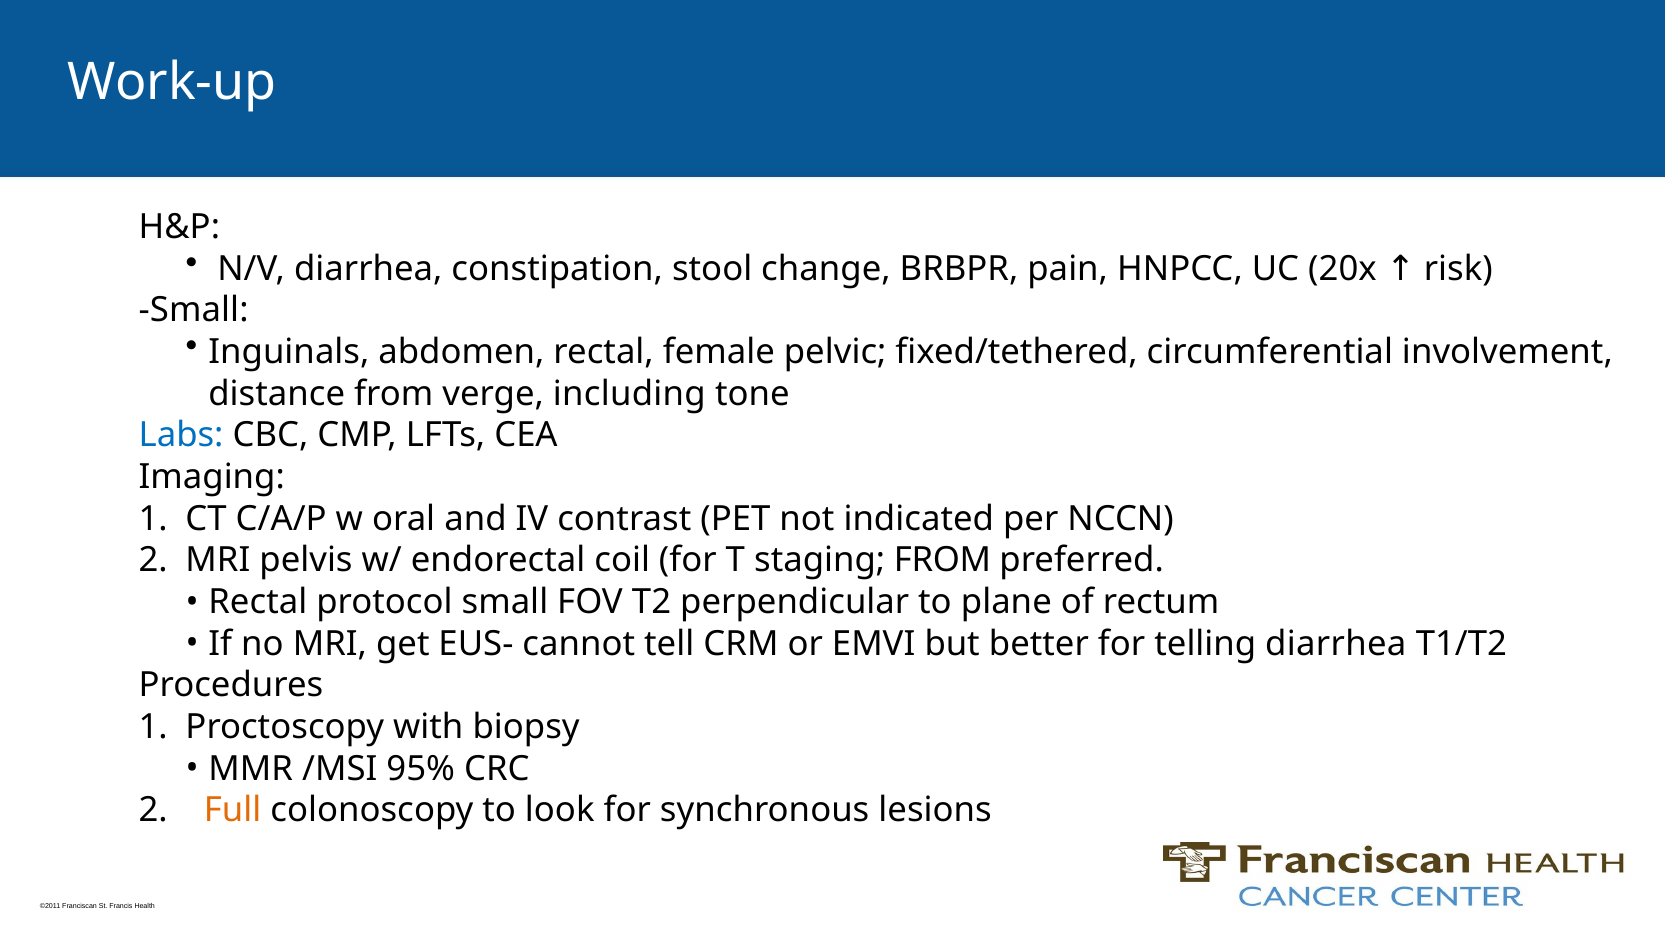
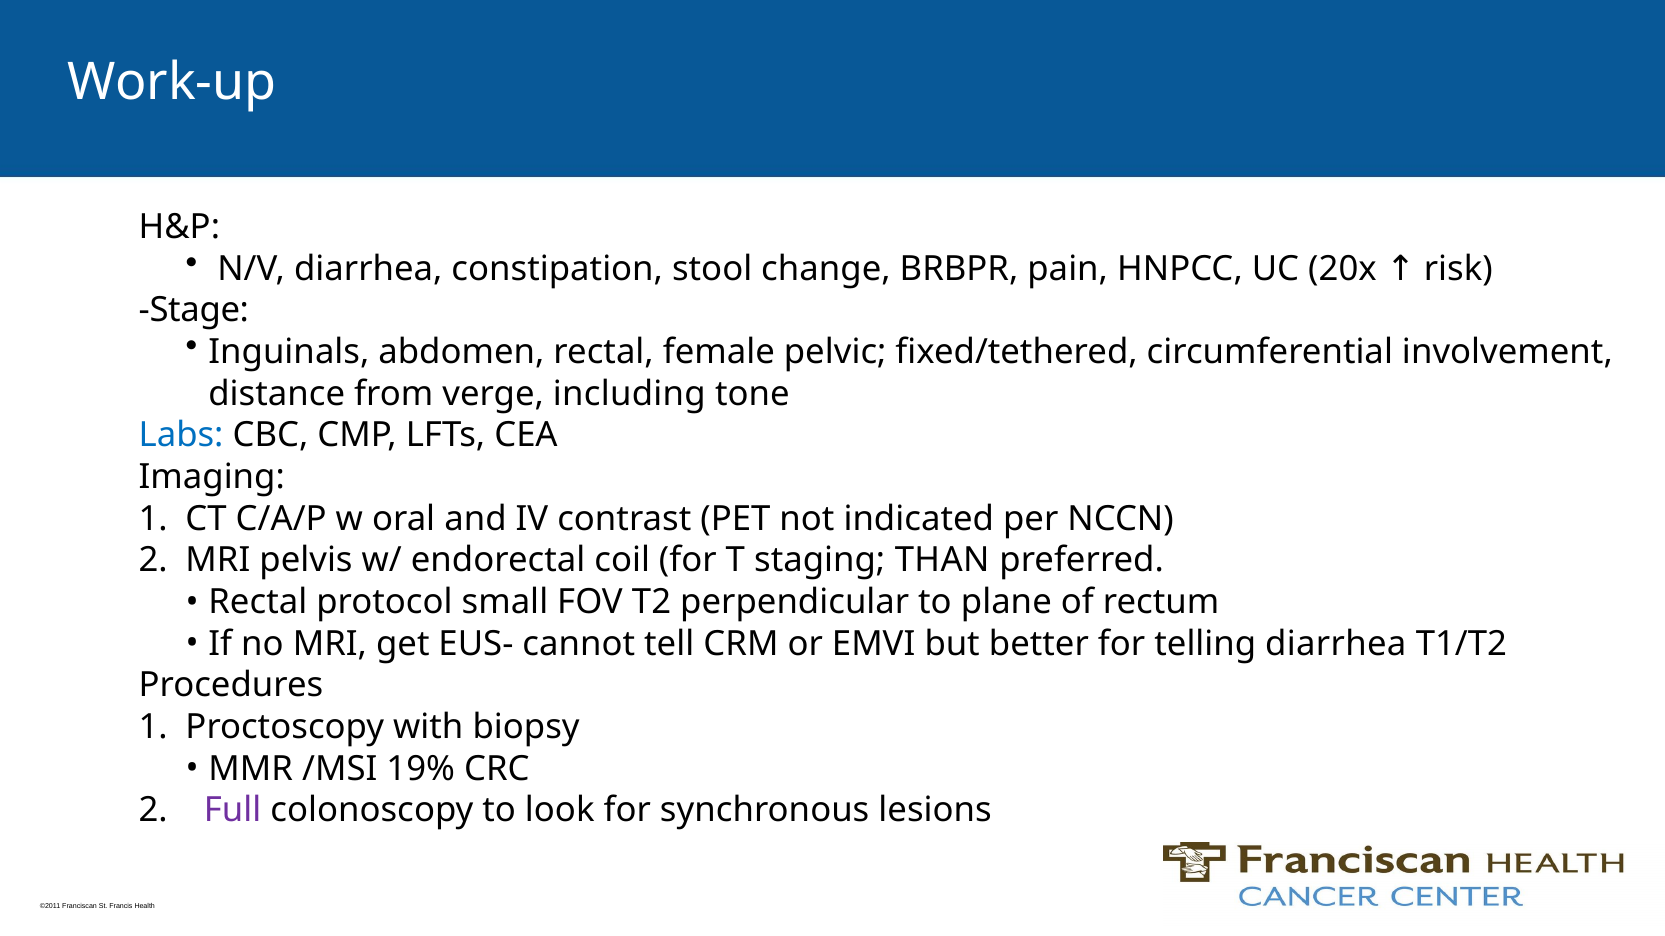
Small: Small -> Stage (194, 311)
staging FROM: FROM -> THAN (942, 561)
95%: 95% -> 19% (421, 769)
Full colour: orange -> purple (233, 811)
